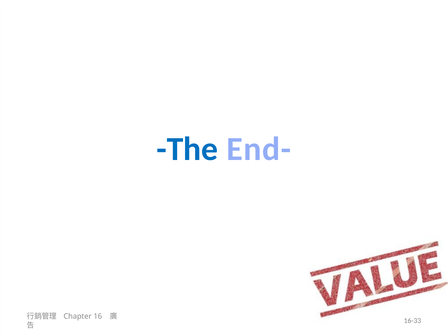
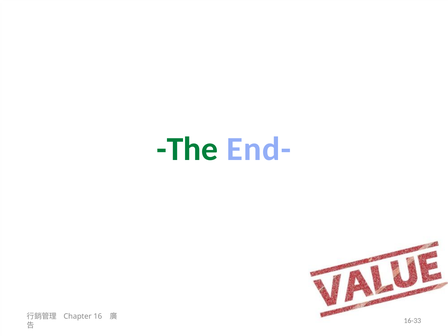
The colour: blue -> green (187, 149)
